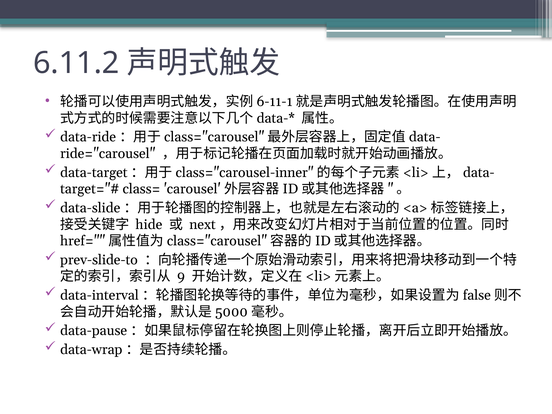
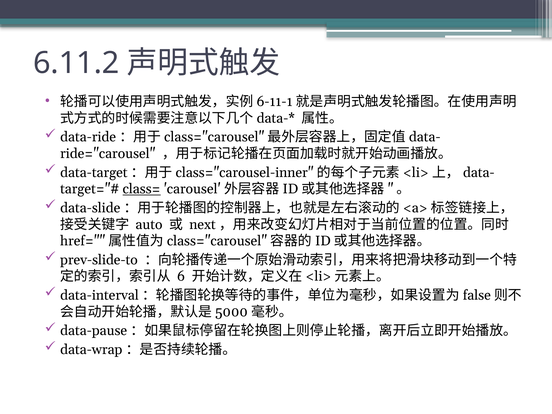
class= underline: none -> present (142, 189)
hide: hide -> auto (149, 224)
9: 9 -> 6 (181, 276)
